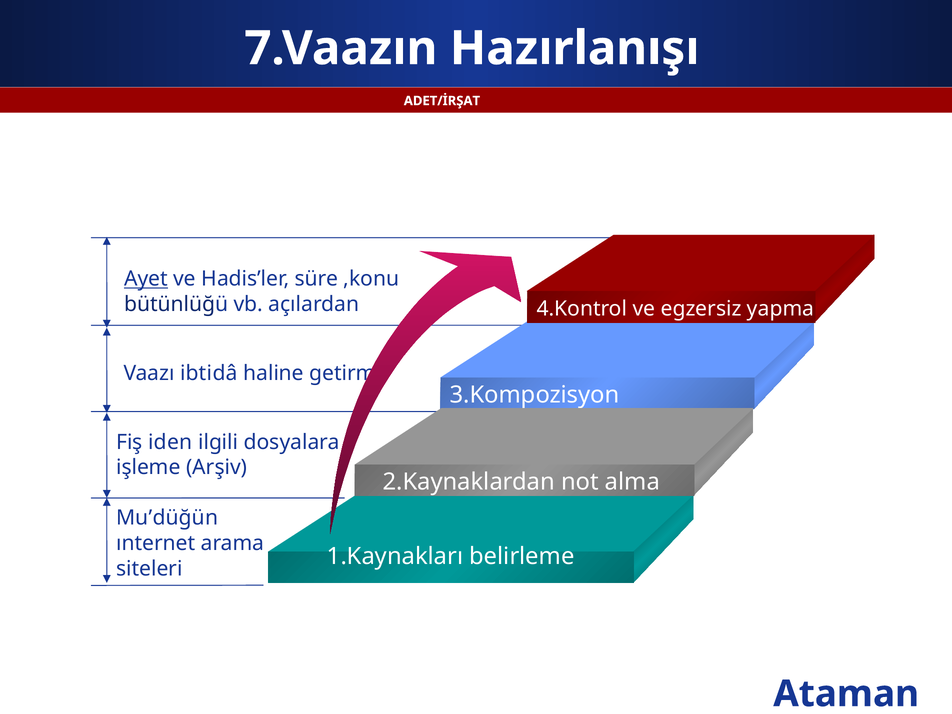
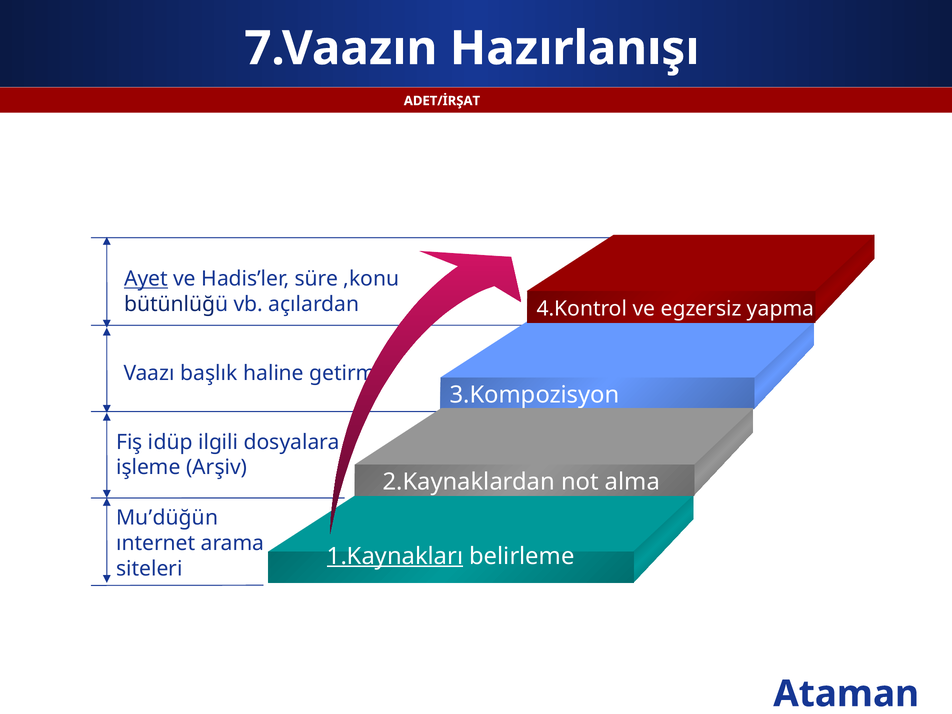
ibtidâ: ibtidâ -> başlık (209, 373)
iden: iden -> idüp (170, 442)
1.Kaynakları underline: none -> present (395, 556)
